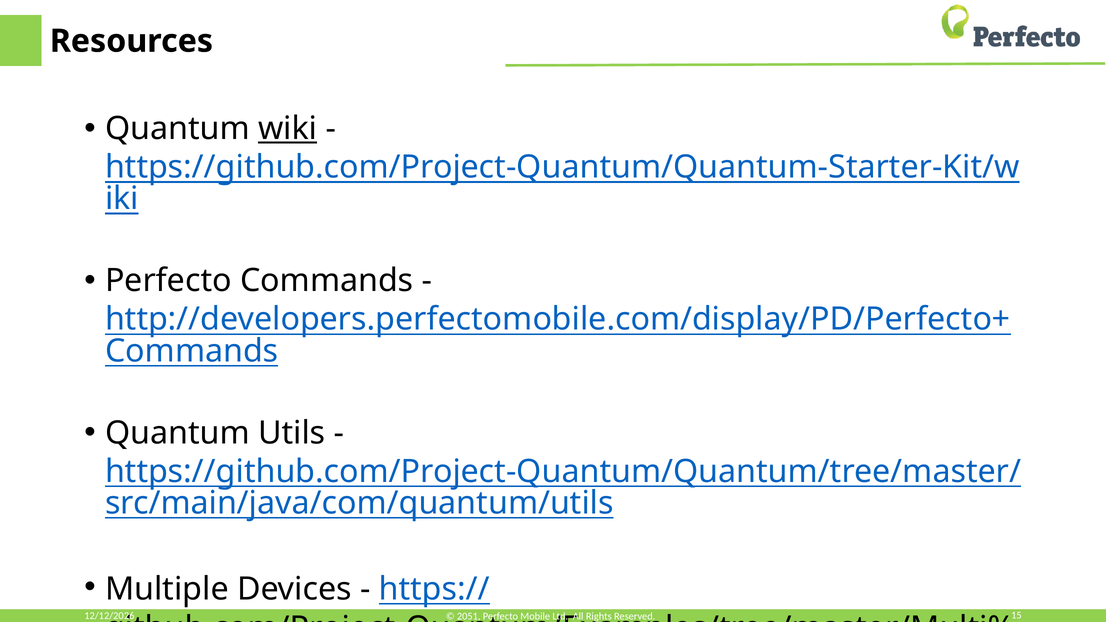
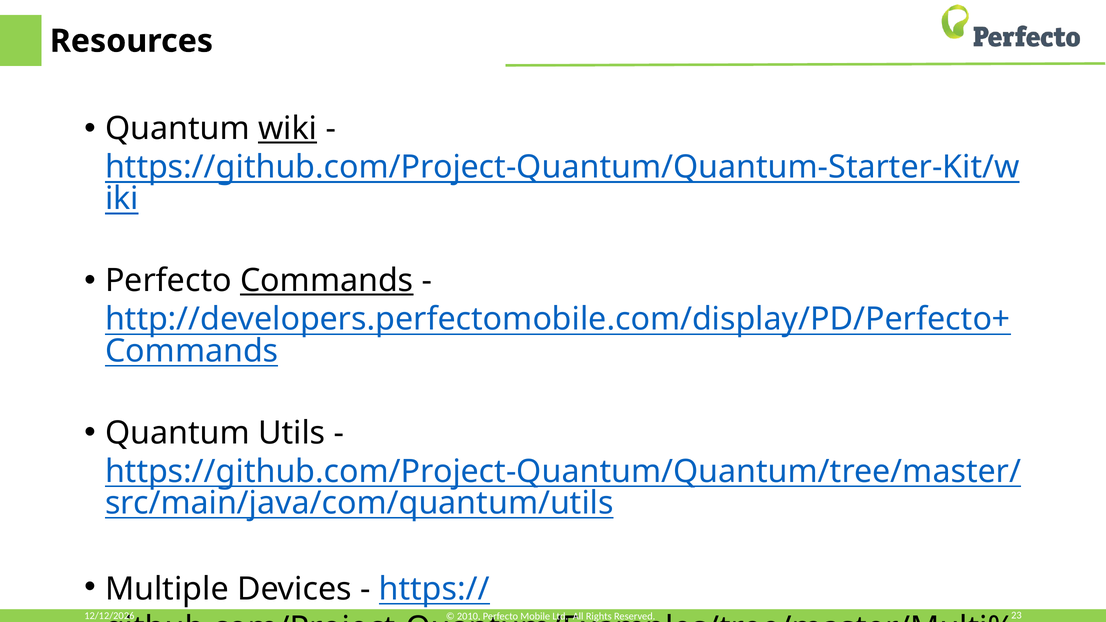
Commands underline: none -> present (327, 281)
15: 15 -> 23 (1016, 615)
2051: 2051 -> 2010 (469, 616)
